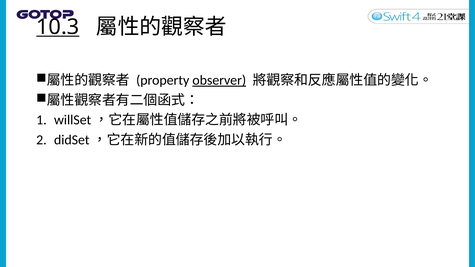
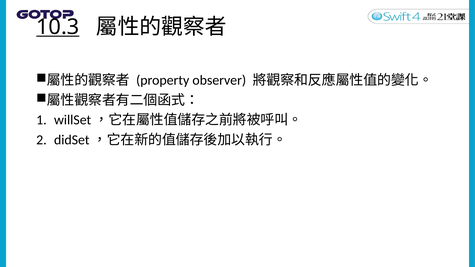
observer underline: present -> none (219, 80)
